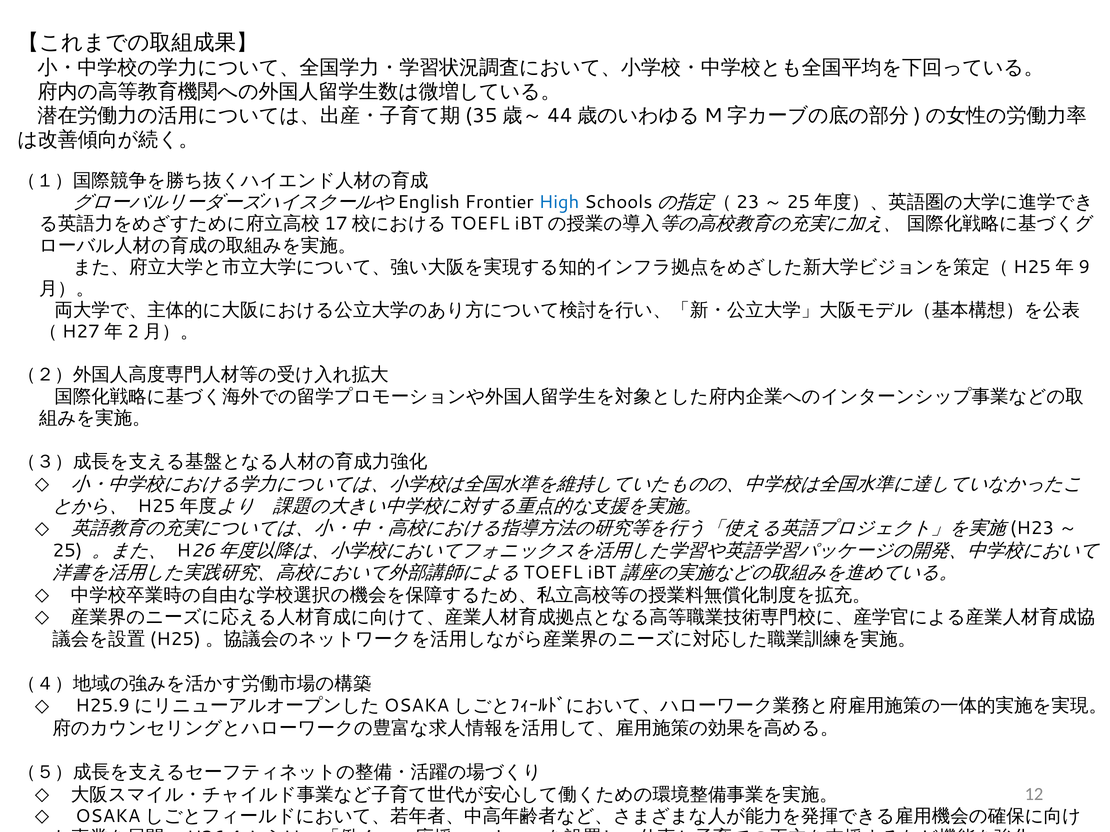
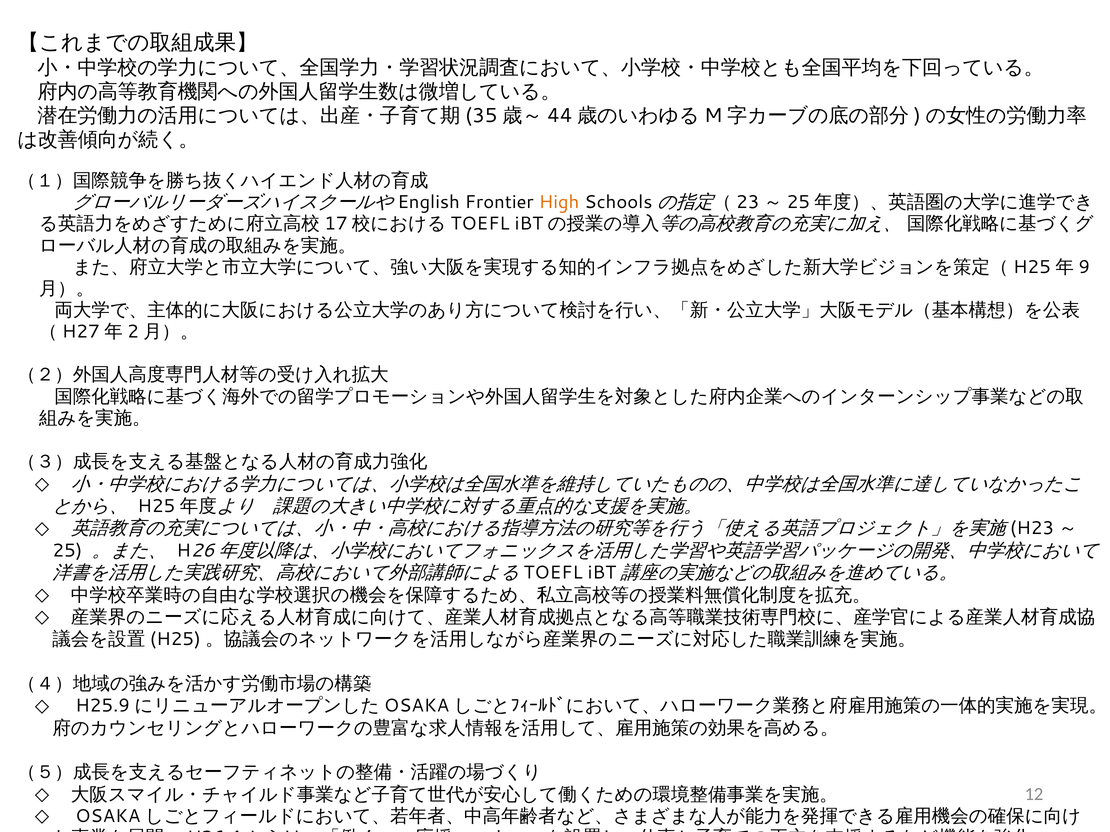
High colour: blue -> orange (559, 202)
